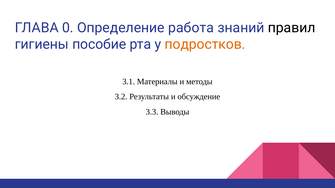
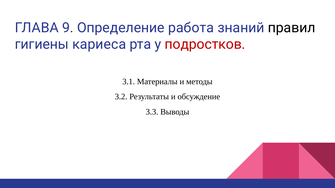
0: 0 -> 9 (68, 28)
пособие: пособие -> кариеса (99, 44)
подростков colour: orange -> red (205, 44)
